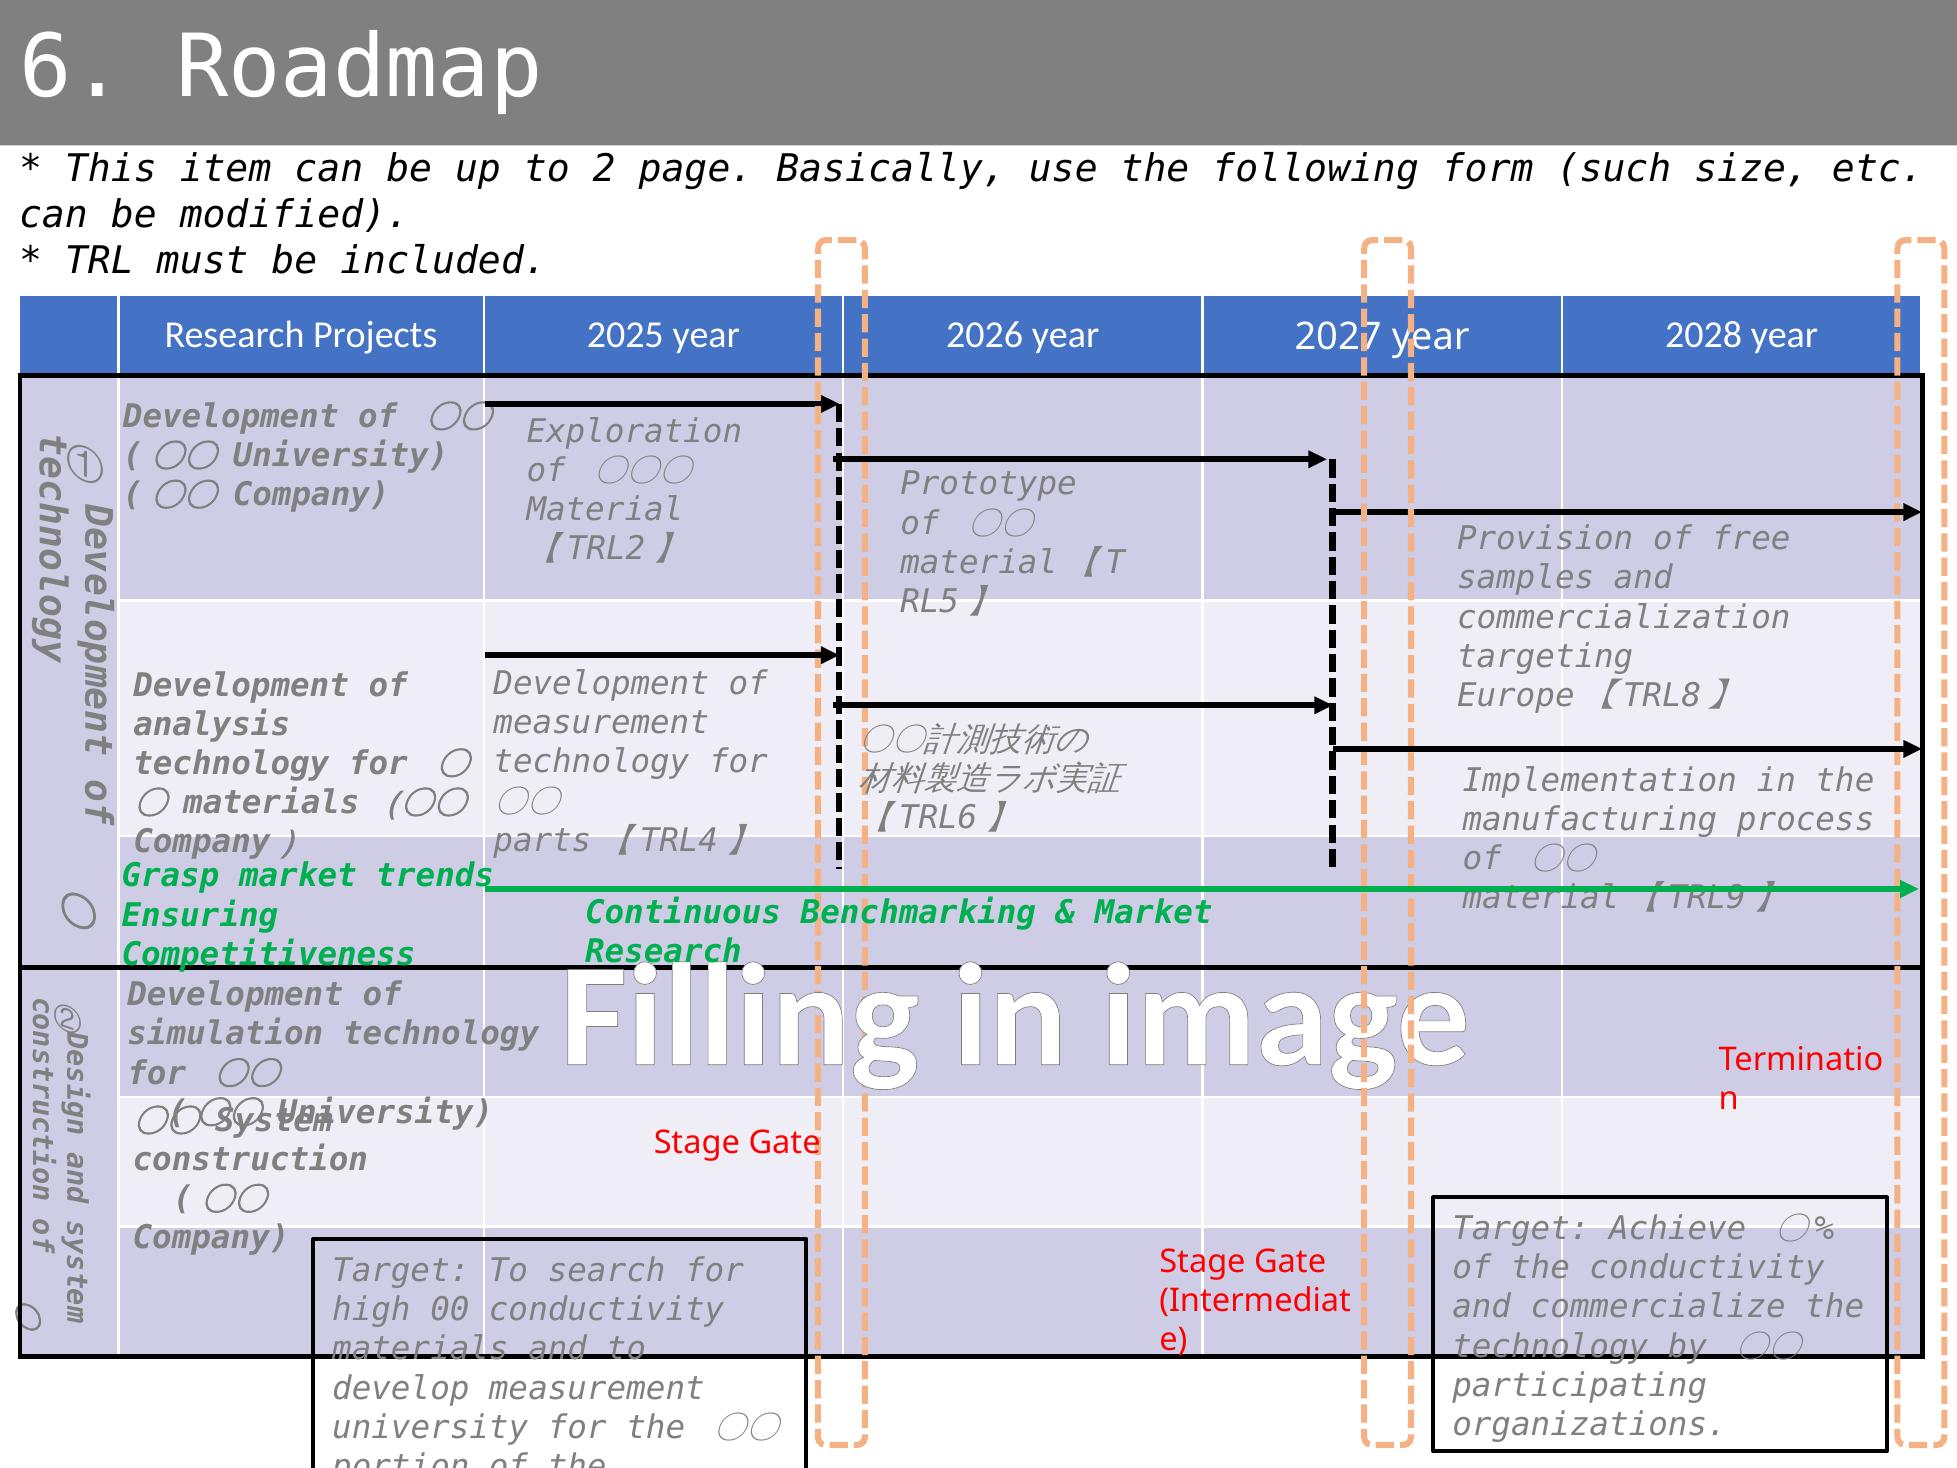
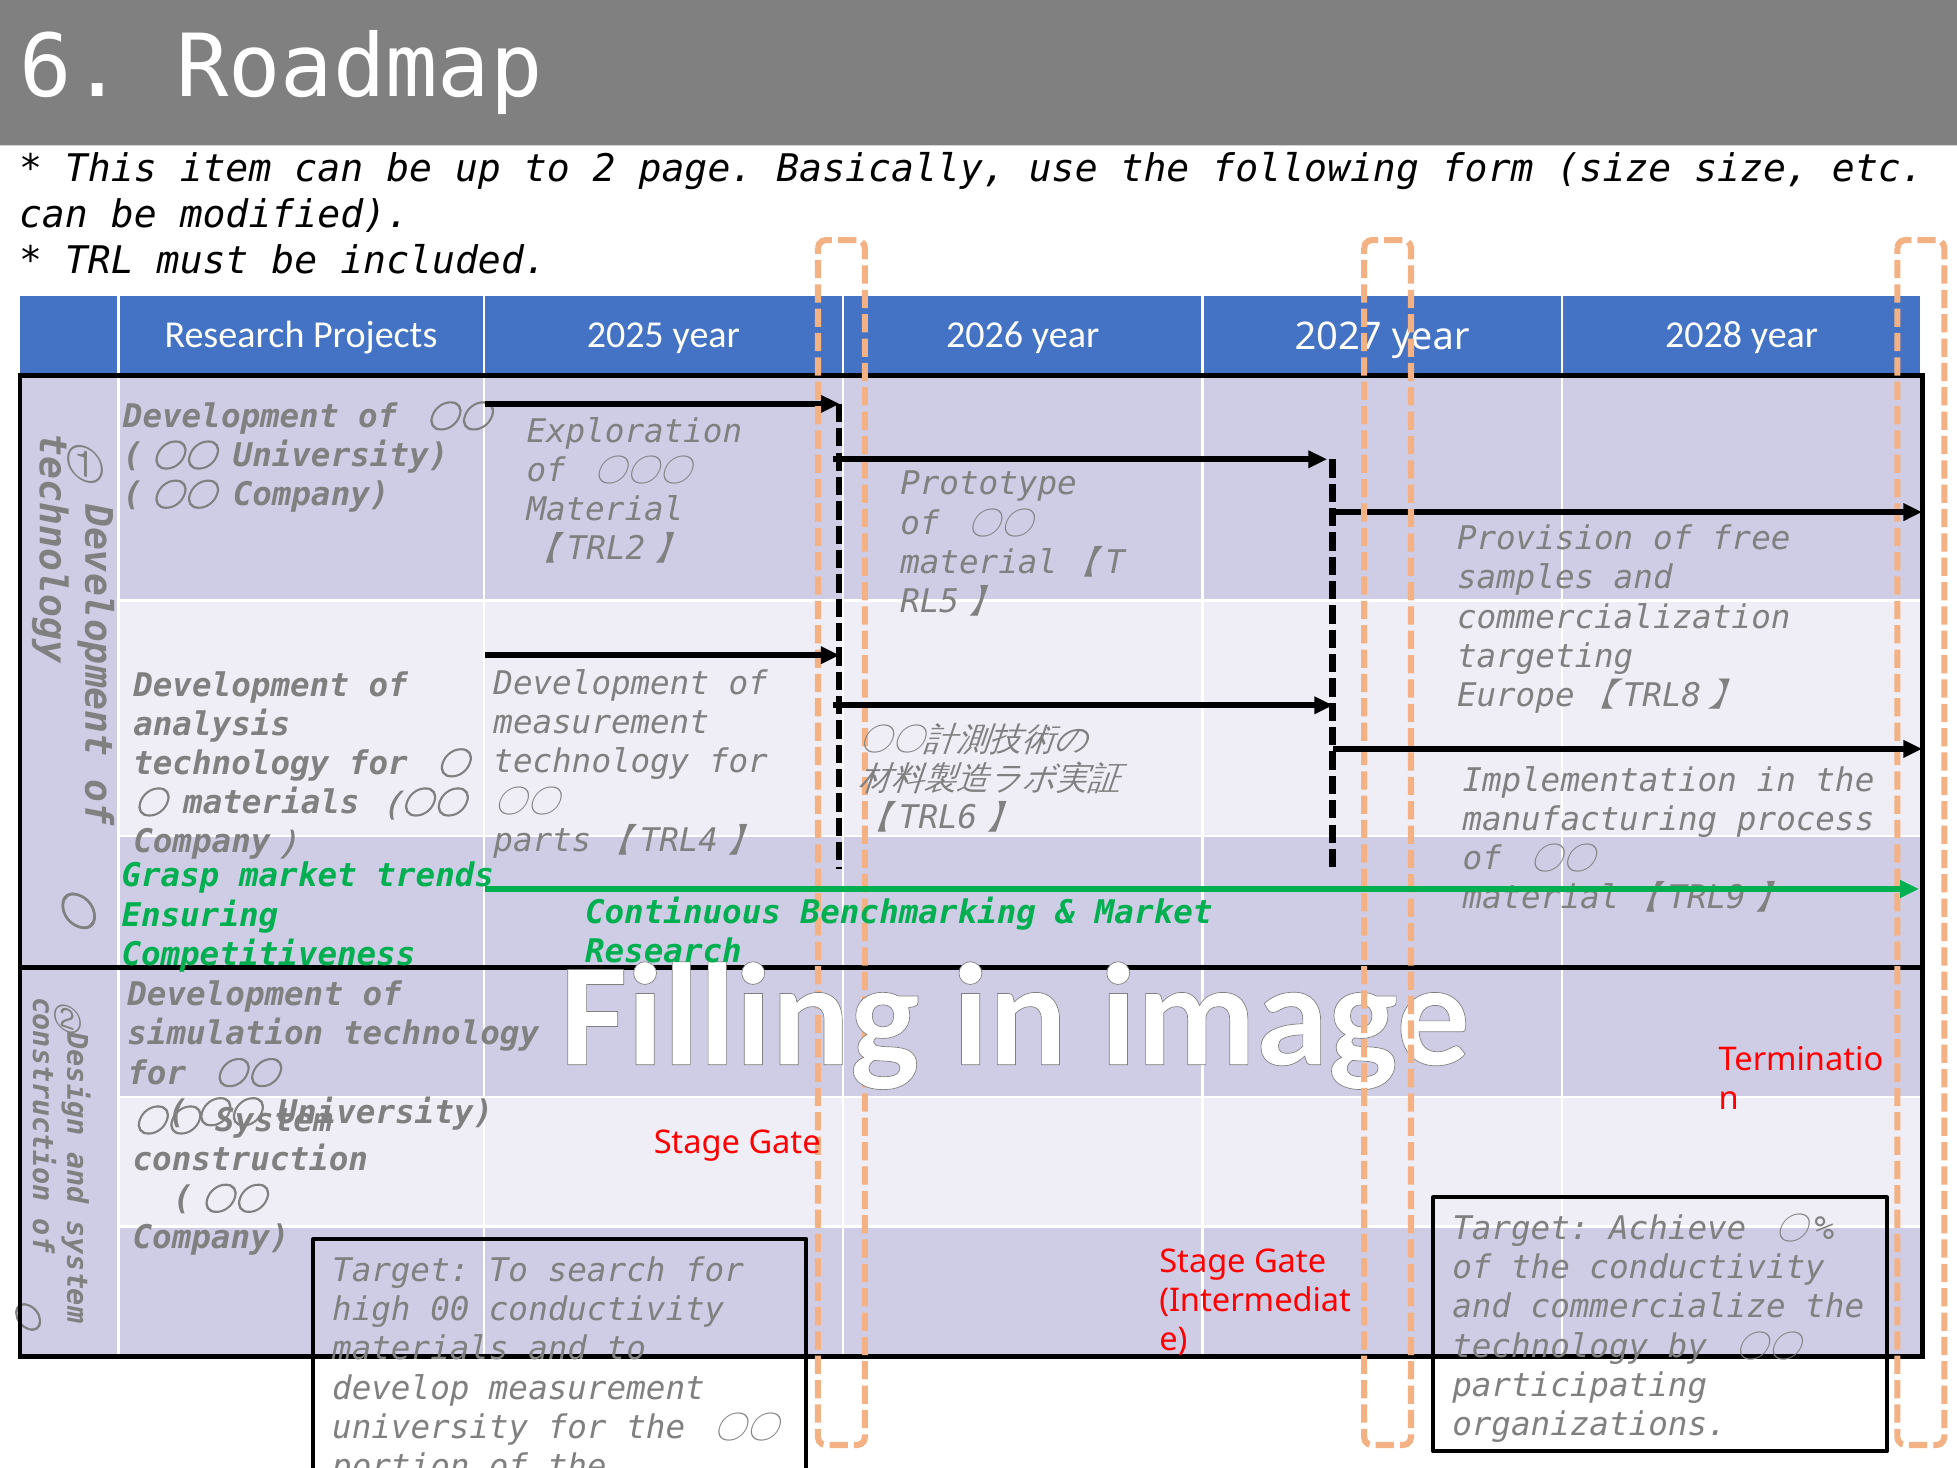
form such: such -> size (1614, 169)
